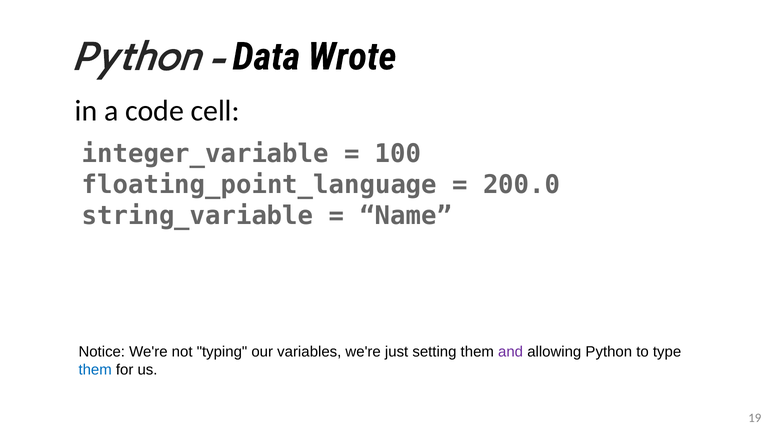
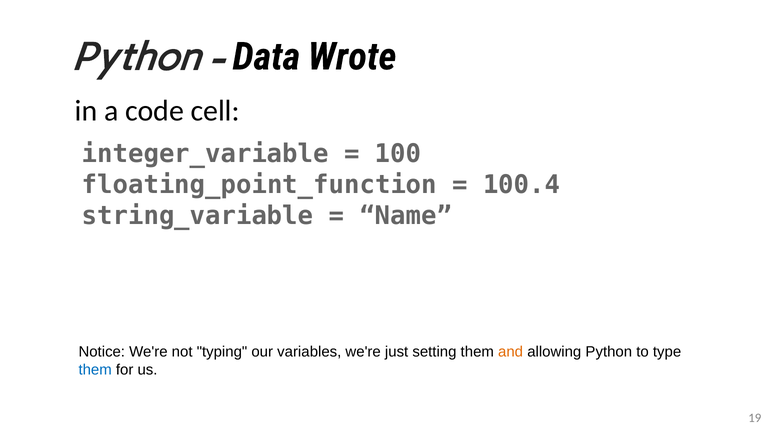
floating_point_language: floating_point_language -> floating_point_function (259, 185)
200.0: 200.0 -> 100.4 (522, 185)
and colour: purple -> orange (511, 351)
